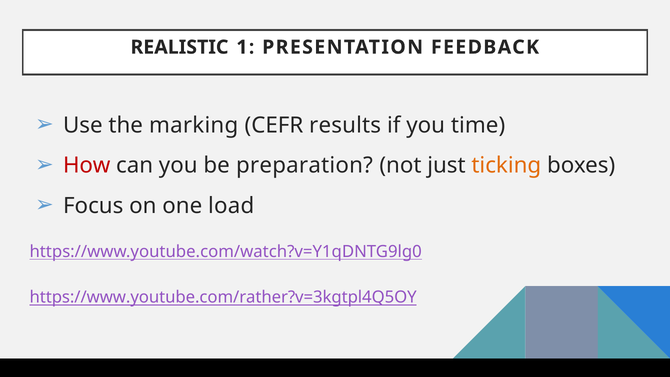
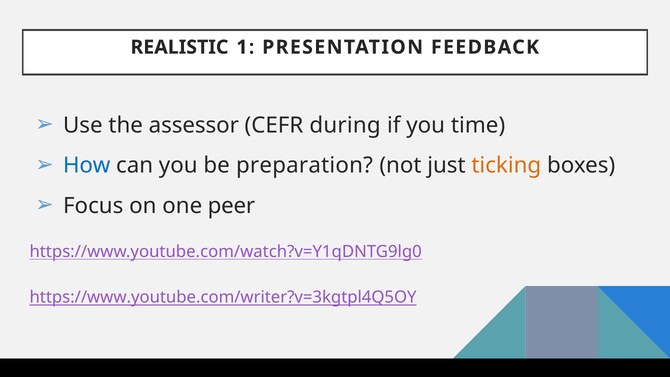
marking: marking -> assessor (194, 125)
results: results -> during (345, 125)
How colour: red -> blue (87, 165)
load: load -> peer (231, 206)
https://www.youtube.com/rather?v=3kgtpl4Q5OY: https://www.youtube.com/rather?v=3kgtpl4Q5OY -> https://www.youtube.com/writer?v=3kgtpl4Q5OY (223, 297)
